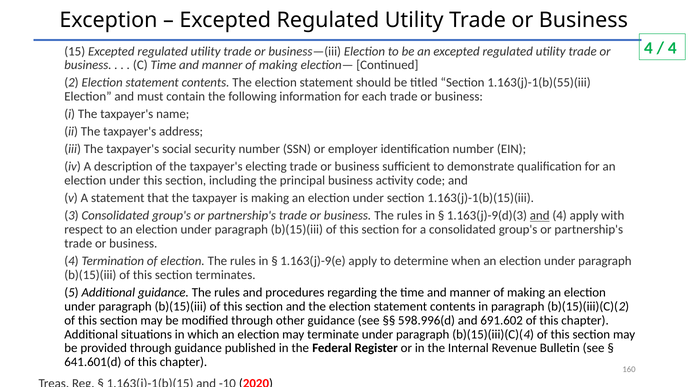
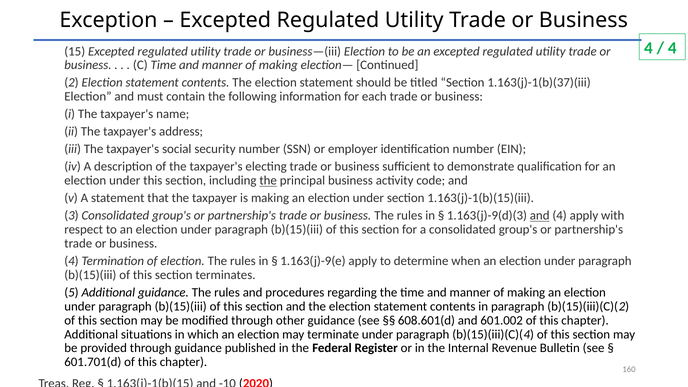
1.163(j)-1(b)(55)(iii: 1.163(j)-1(b)(55)(iii -> 1.163(j)-1(b)(37)(iii (539, 83)
the underline: none -> present (268, 181)
598.996(d: 598.996(d -> 608.601(d (426, 320)
691.602: 691.602 -> 601.002 (502, 320)
641.601(d: 641.601(d -> 601.701(d (93, 362)
